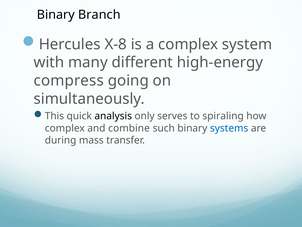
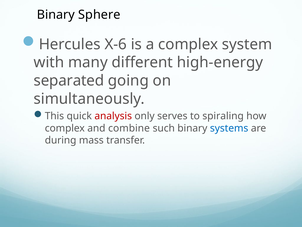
Branch: Branch -> Sphere (99, 15)
X-8: X-8 -> X-6 (116, 44)
compress: compress -> separated (69, 80)
analysis colour: black -> red (113, 116)
